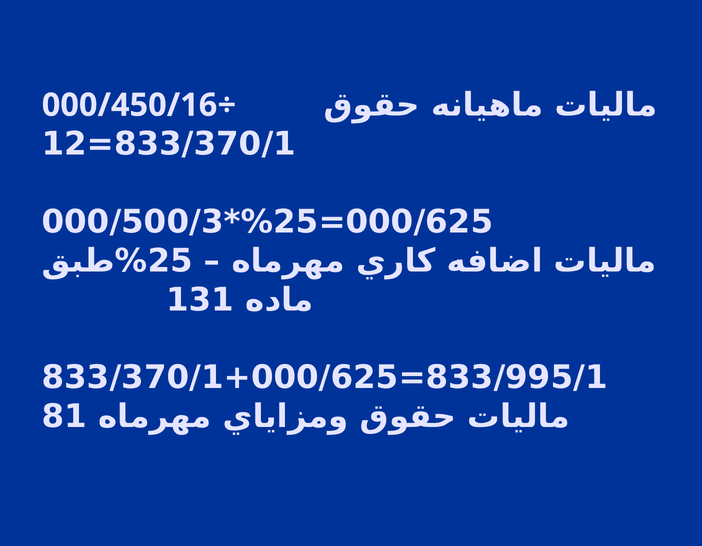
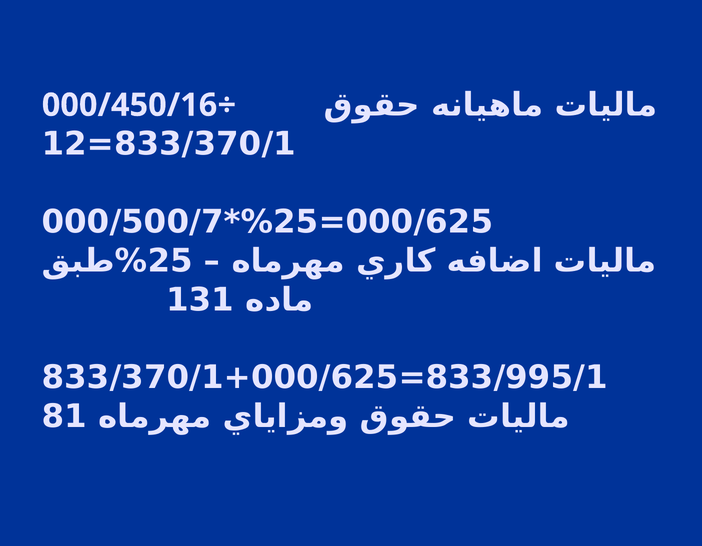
000/500/3: 000/500/3 -> 000/500/7 (133, 222)
